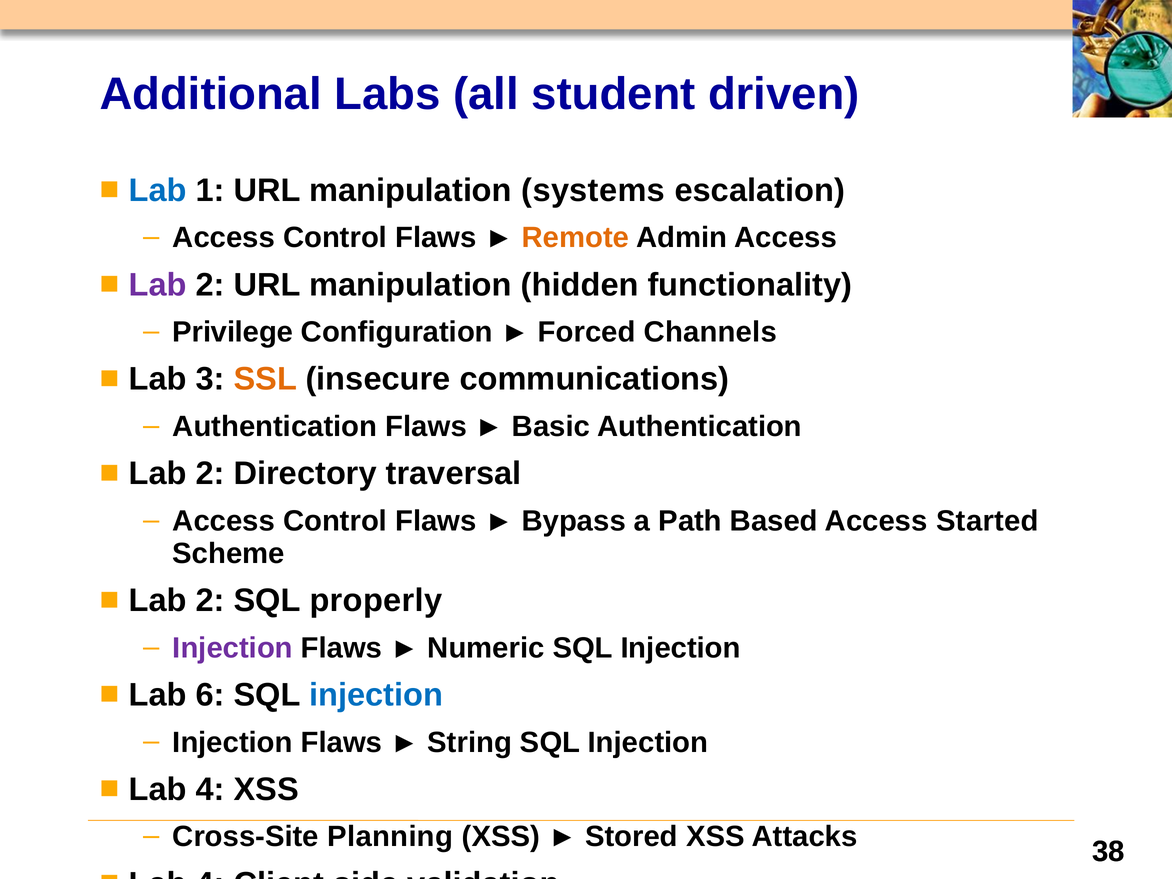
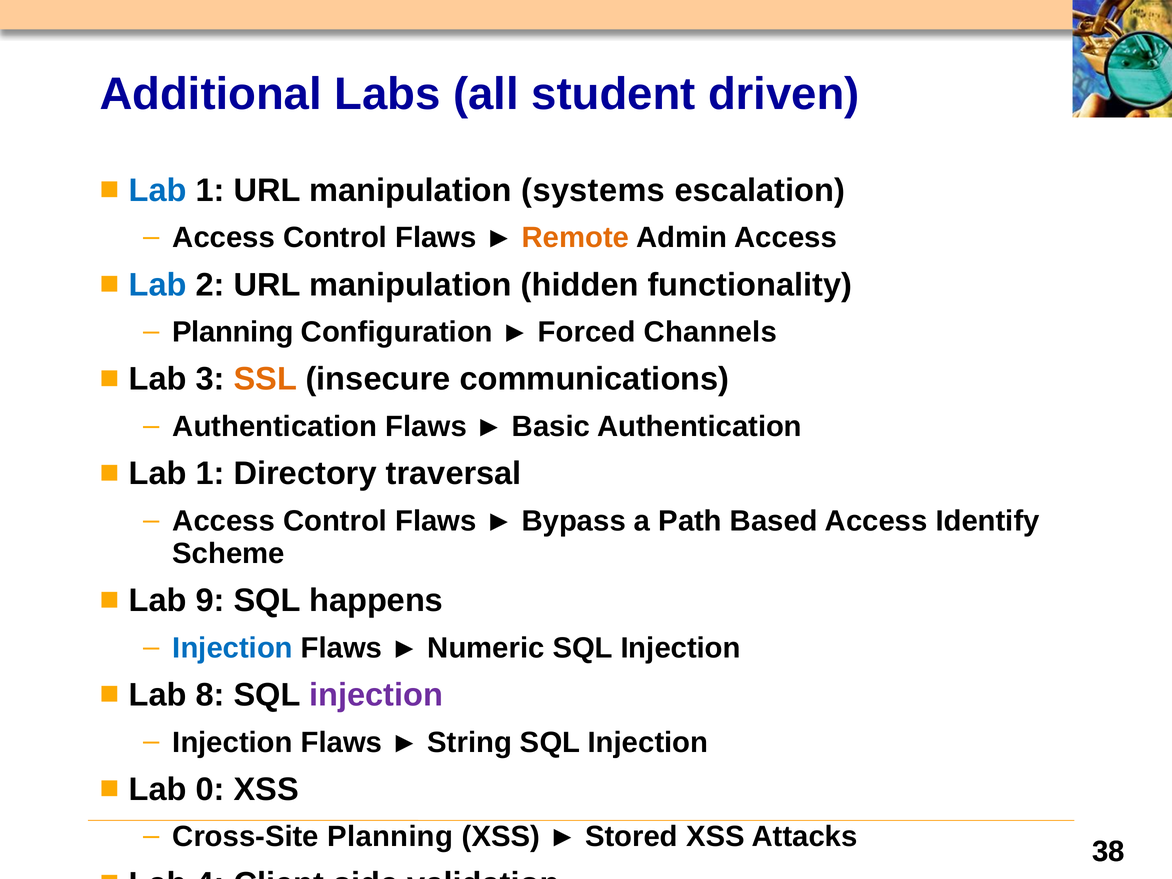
Lab colour: purple -> blue (158, 285)
Privilege: Privilege -> Planning (233, 332)
2: 2 -> 1 (210, 474)
Started: Started -> Identify (988, 521)
2: 2 -> 9 (210, 601)
properly: properly -> happens (376, 601)
Injection colour: purple -> blue (233, 648)
6: 6 -> 8 (210, 695)
injection colour: blue -> purple (376, 695)
4: 4 -> 0 (210, 789)
